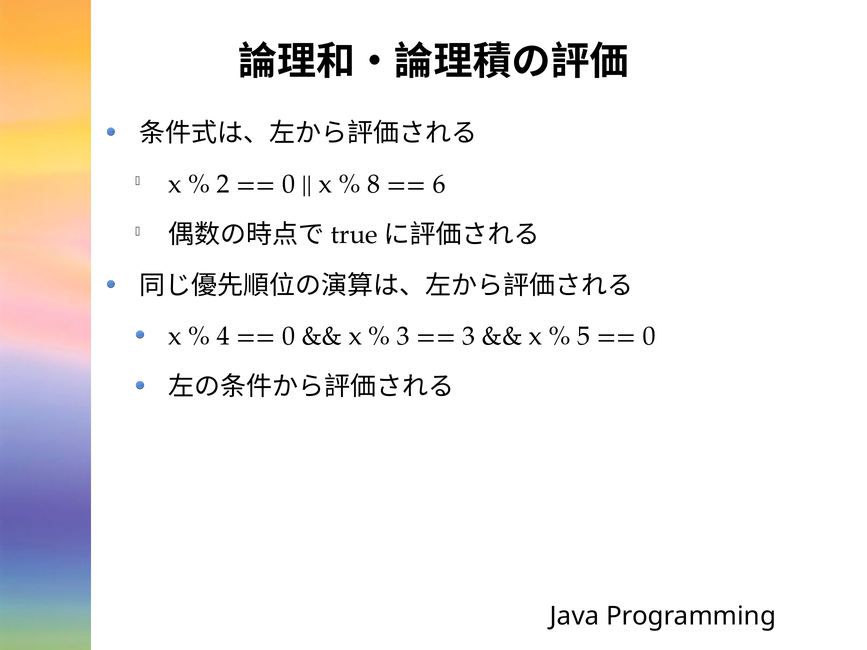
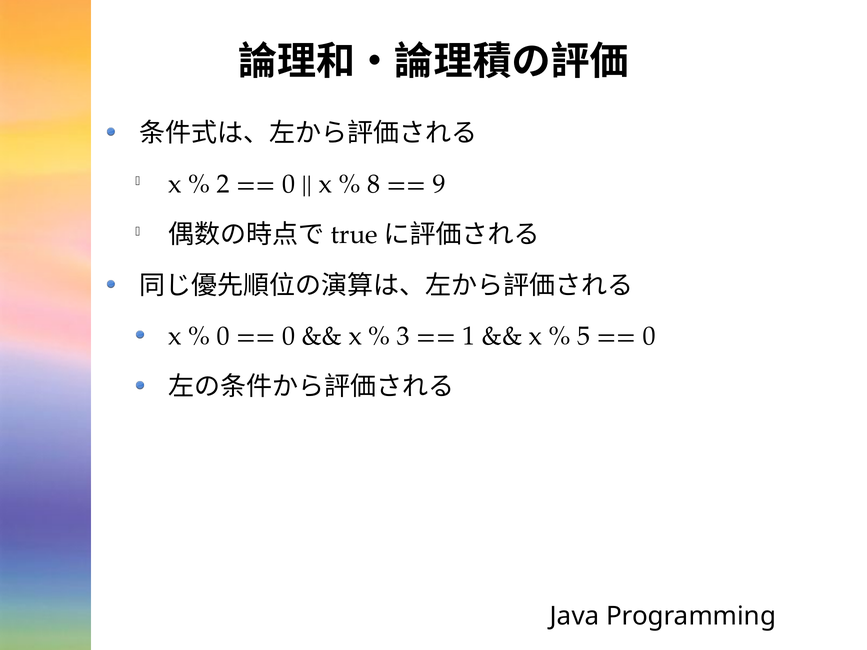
6: 6 -> 9 (439, 184)
4: 4 -> 0 (223, 336)
3: 3 -> 1 (469, 336)
